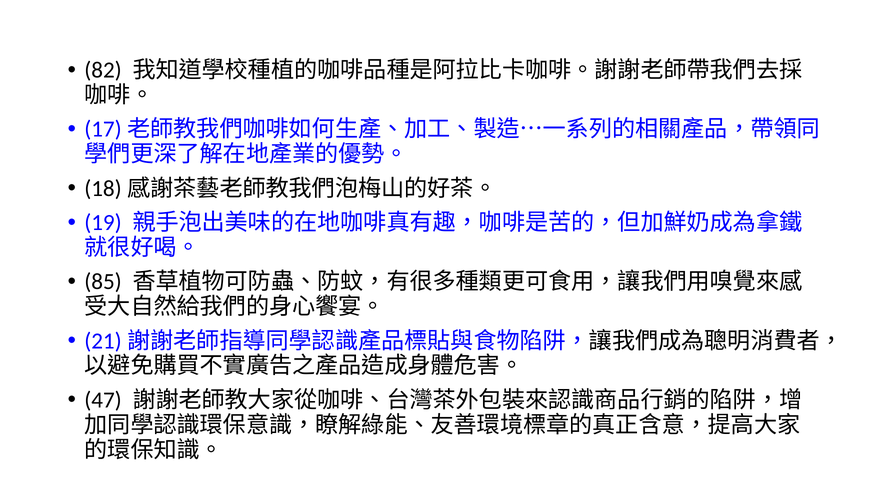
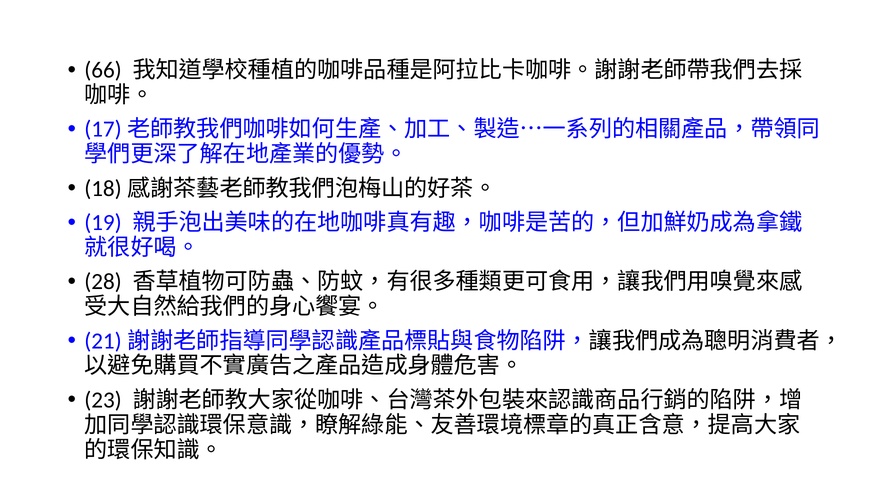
82: 82 -> 66 (103, 70)
85: 85 -> 28 (103, 282)
47: 47 -> 23 (103, 400)
